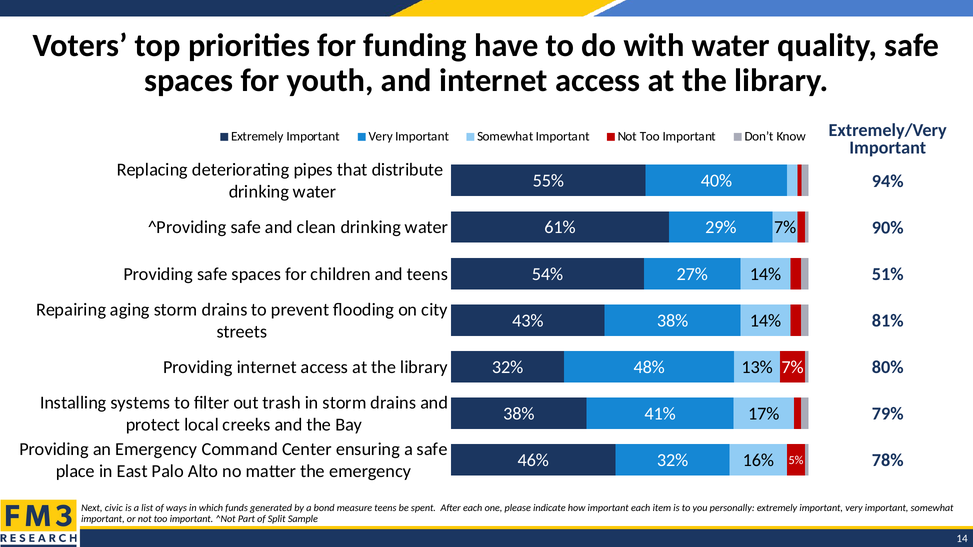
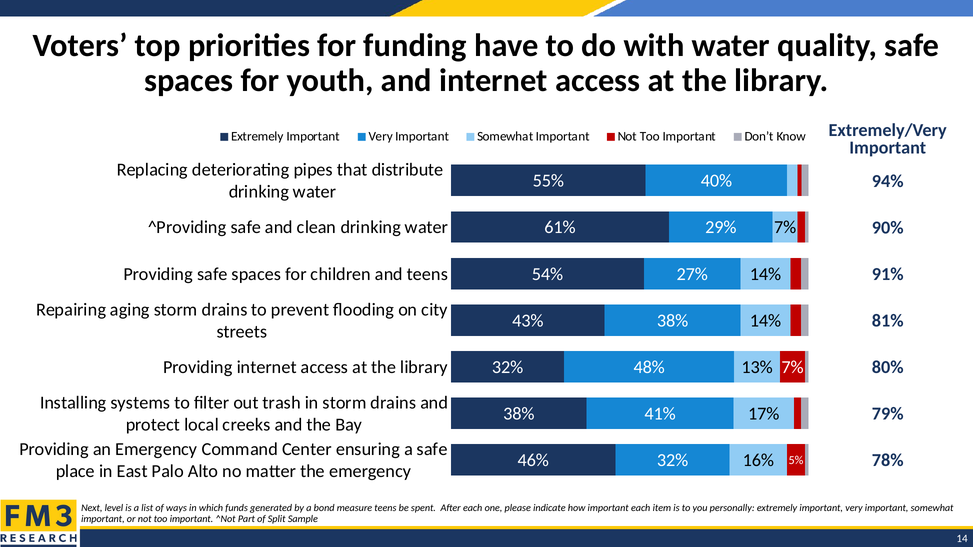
51%: 51% -> 91% (888, 274)
civic: civic -> level (114, 508)
